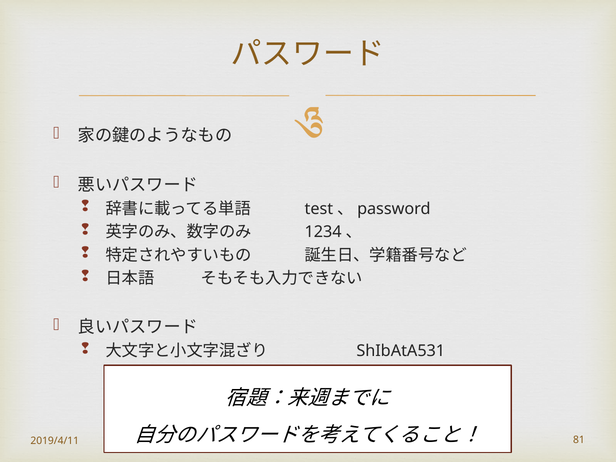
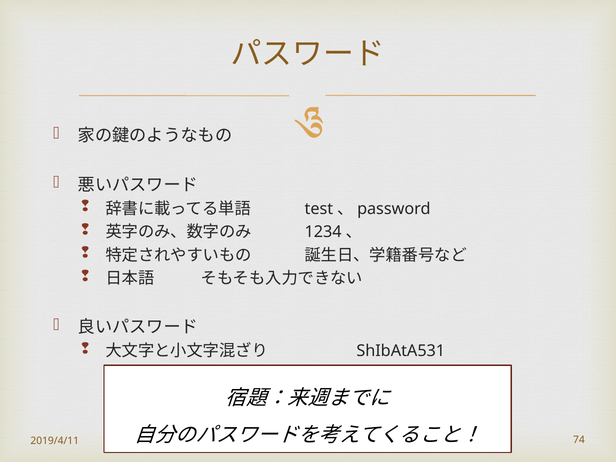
81: 81 -> 74 (579, 440)
